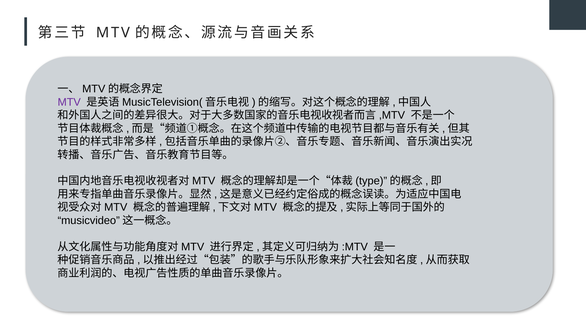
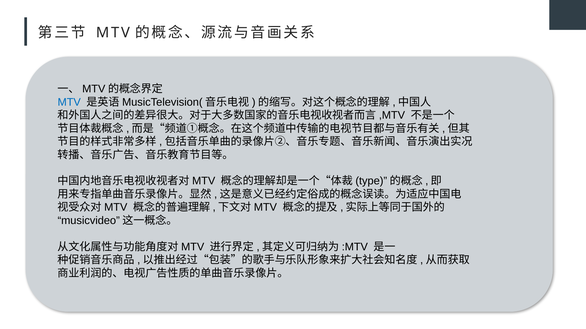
MTV colour: purple -> blue (69, 102)
